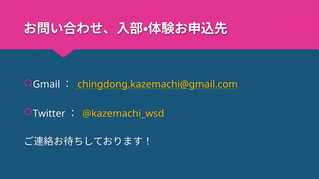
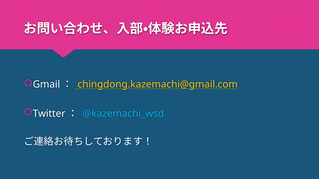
@kazemachi_wsd colour: yellow -> light blue (123, 114)
